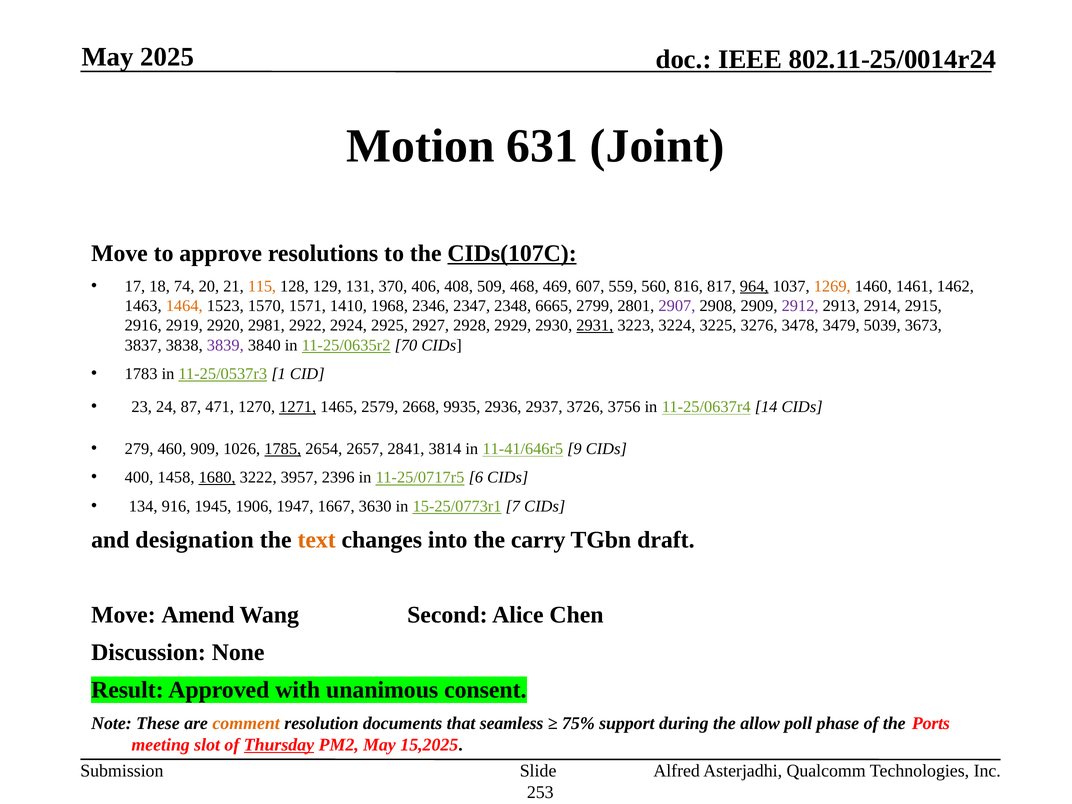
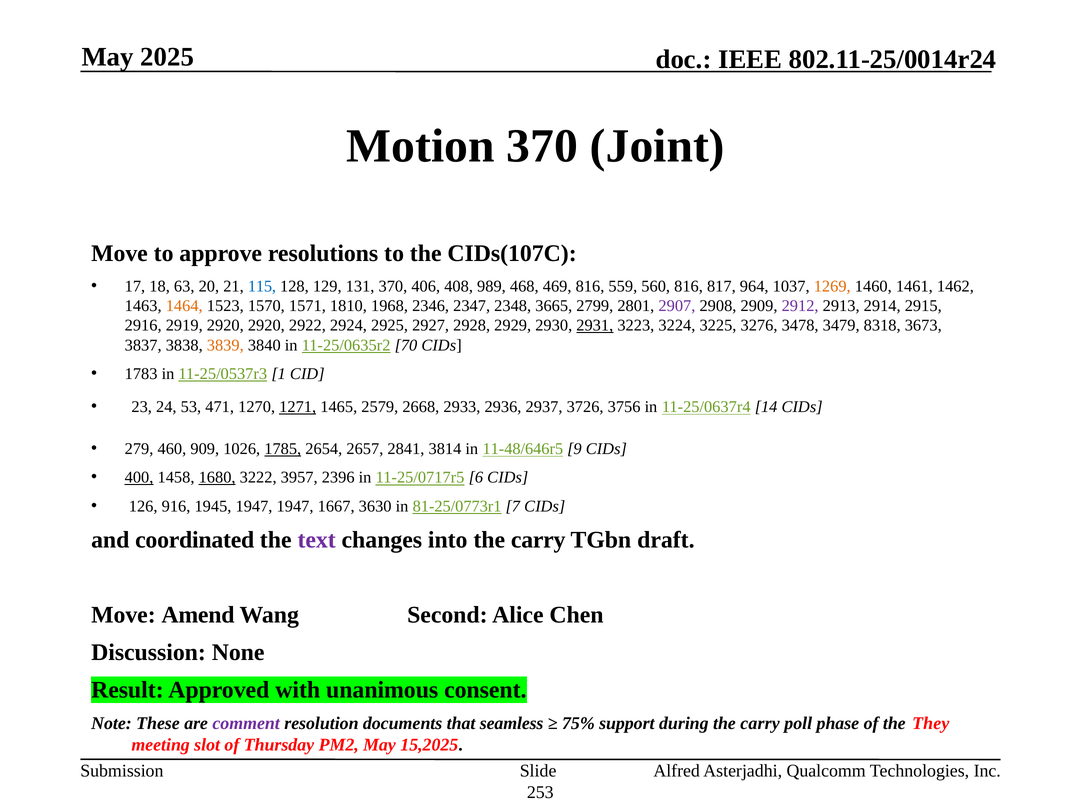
Motion 631: 631 -> 370 (542, 146)
CIDs(107C underline: present -> none (512, 254)
74: 74 -> 63 (184, 286)
115 colour: orange -> blue (262, 286)
509: 509 -> 989 (491, 286)
469 607: 607 -> 816 (590, 286)
964 underline: present -> none (754, 286)
1410: 1410 -> 1810 (348, 306)
6665: 6665 -> 3665 (554, 306)
2920 2981: 2981 -> 2920 (266, 325)
5039: 5039 -> 8318 (882, 325)
3839 colour: purple -> orange (225, 345)
87: 87 -> 53 (191, 407)
9935: 9935 -> 2933 (462, 407)
11-41/646r5: 11-41/646r5 -> 11-48/646r5 (523, 449)
400 underline: none -> present (139, 478)
134: 134 -> 126 (143, 506)
1945 1906: 1906 -> 1947 (254, 506)
15-25/0773r1: 15-25/0773r1 -> 81-25/0773r1 (457, 506)
designation: designation -> coordinated (195, 540)
text colour: orange -> purple (317, 540)
comment colour: orange -> purple (246, 723)
during the allow: allow -> carry (760, 723)
Ports: Ports -> They (931, 723)
Thursday underline: present -> none (279, 745)
